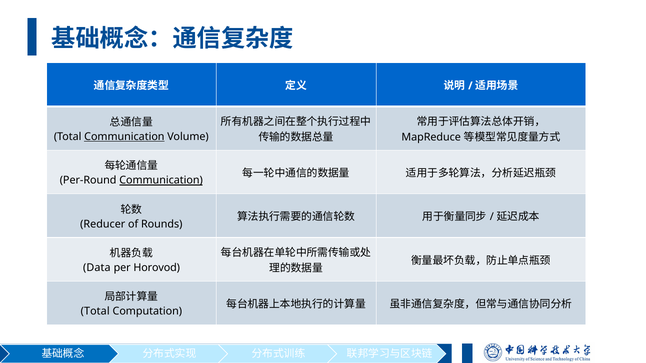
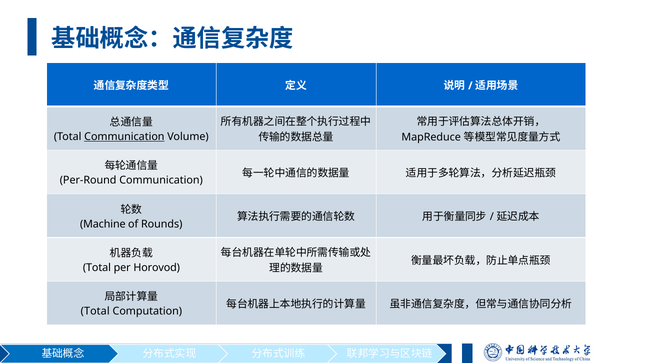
Communication underline: present -> none (161, 181)
Reducer: Reducer -> Machine (103, 224)
Data: Data -> Total (97, 268)
